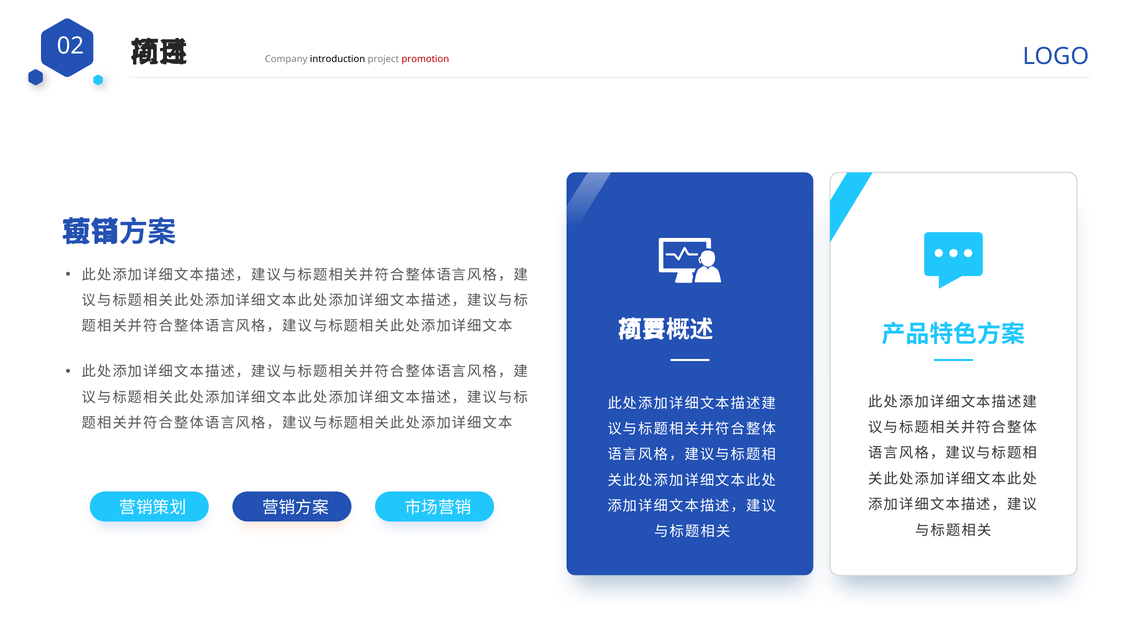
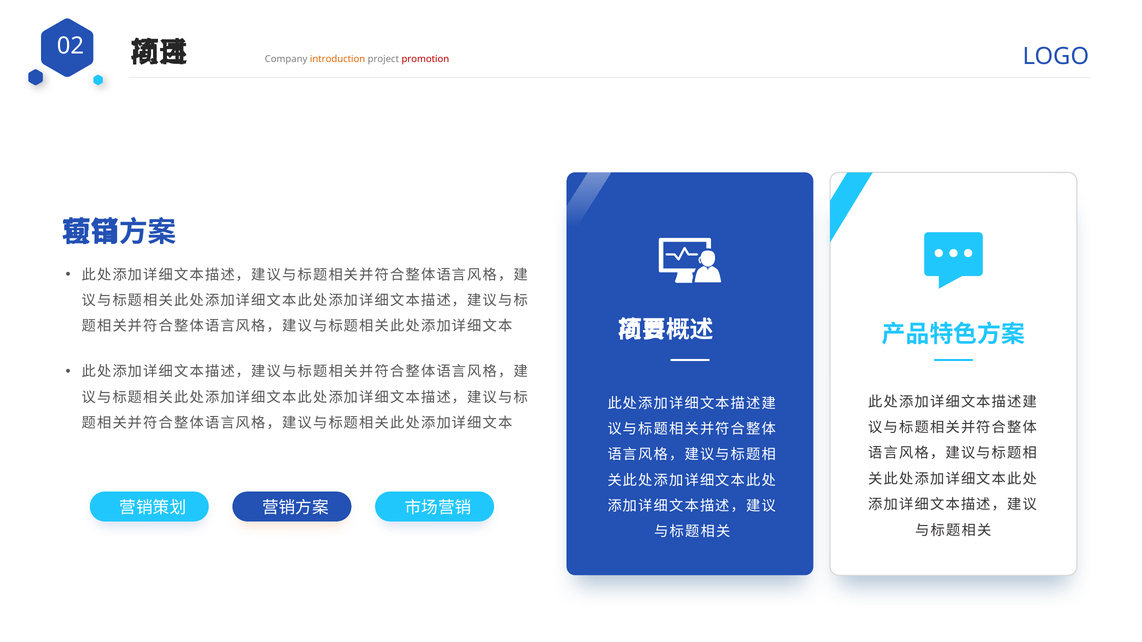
introduction colour: black -> orange (338, 59)
